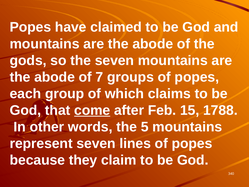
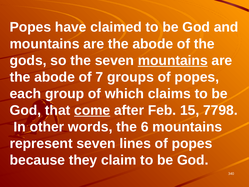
mountains underline: none -> present (173, 60)
1788: 1788 -> 7798 (220, 110)
5: 5 -> 6 (145, 127)
